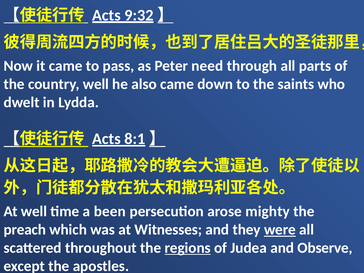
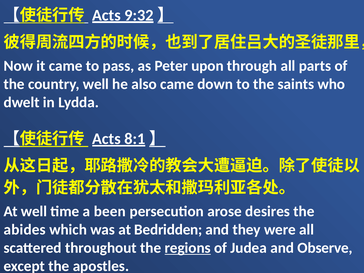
need: need -> upon (208, 66)
mighty: mighty -> desires (268, 211)
preach: preach -> abides (25, 230)
Witnesses: Witnesses -> Bedridden (168, 230)
were underline: present -> none (280, 230)
